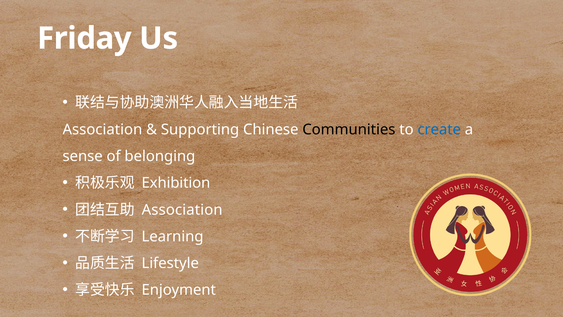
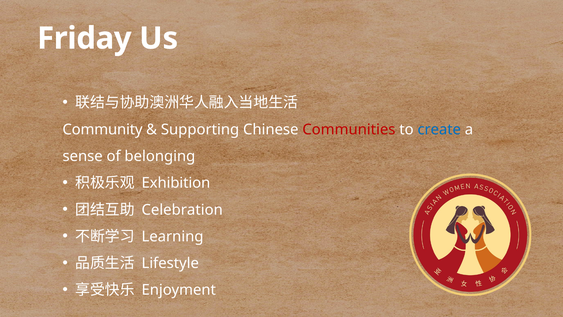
Association: Association -> Community (103, 129)
Communities colour: black -> red (349, 129)
Association: Association -> Celebration (182, 210)
